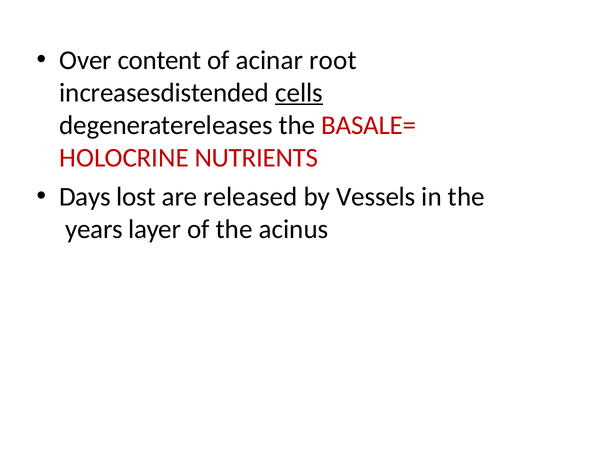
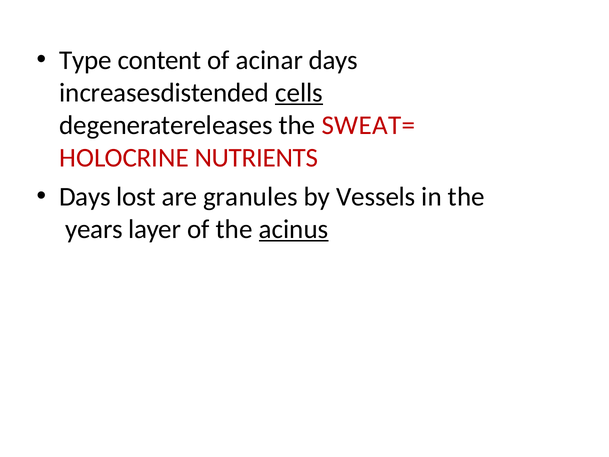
Over: Over -> Type (86, 60)
acinar root: root -> days (333, 60)
BASALE=: BASALE= -> SWEAT= (368, 125)
released: released -> granules (250, 197)
acinus underline: none -> present (294, 229)
